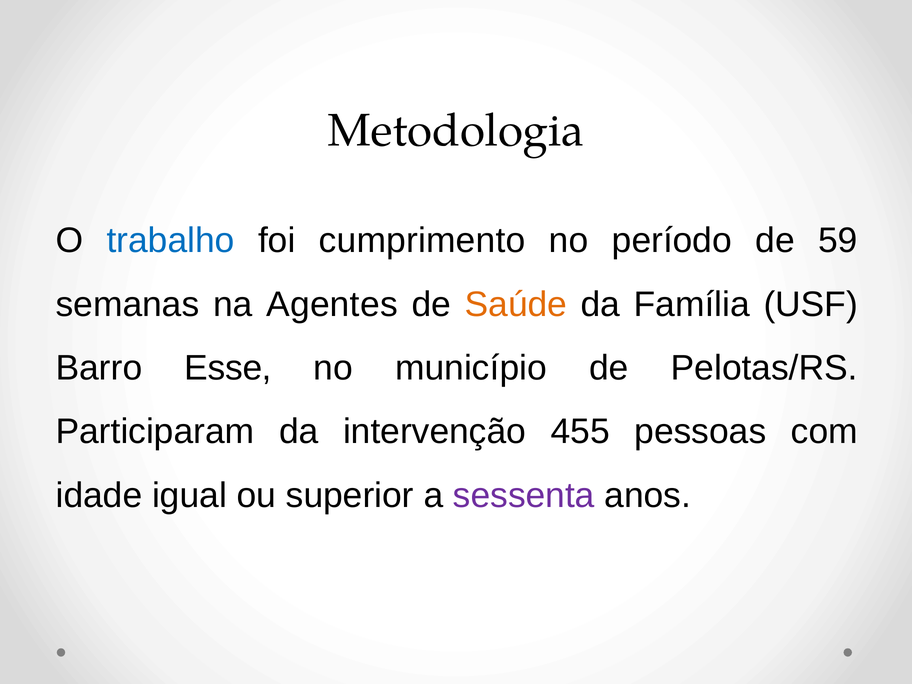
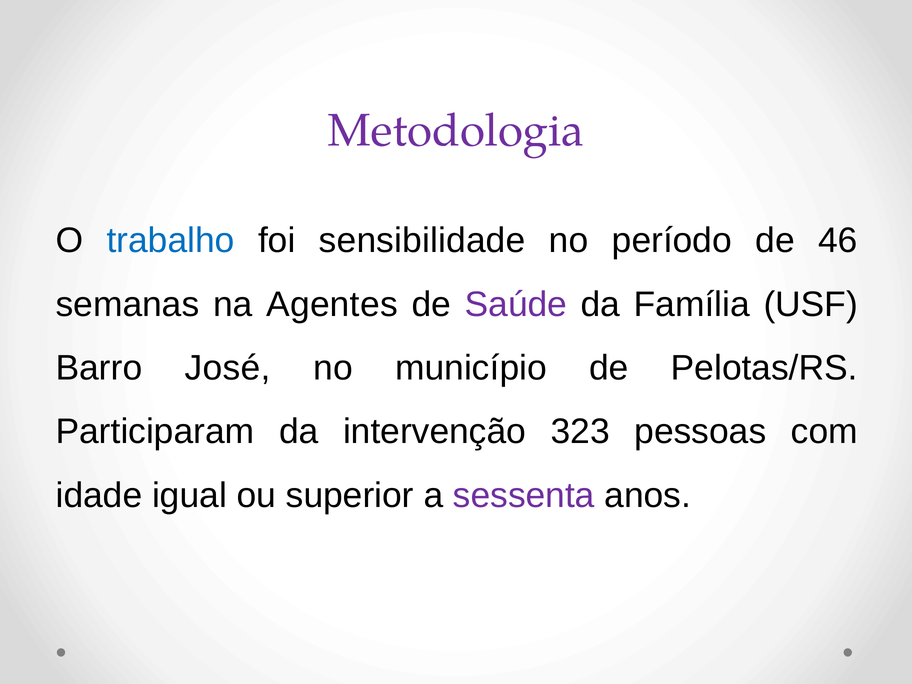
Metodologia colour: black -> purple (456, 131)
cumprimento: cumprimento -> sensibilidade (422, 241)
59: 59 -> 46 (838, 241)
Saúde colour: orange -> purple (516, 304)
Esse: Esse -> José (228, 368)
455: 455 -> 323 (580, 432)
